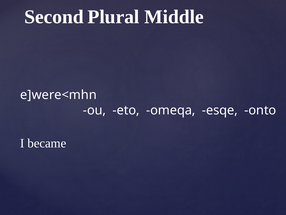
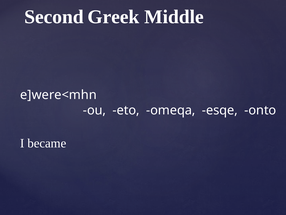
Plural: Plural -> Greek (113, 17)
